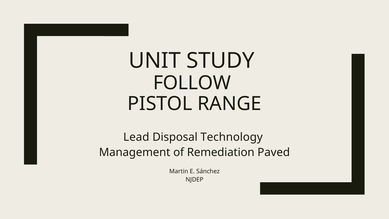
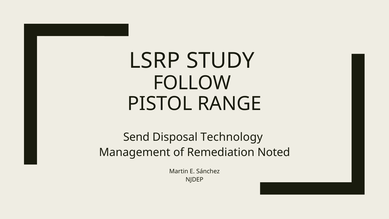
UNIT: UNIT -> LSRP (155, 61)
Lead: Lead -> Send (136, 137)
Paved: Paved -> Noted (274, 152)
